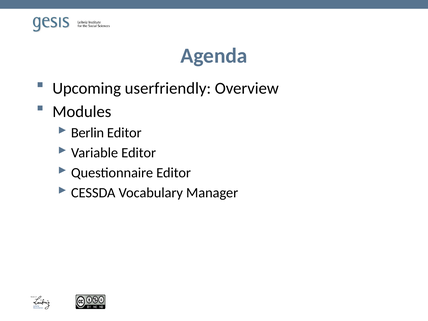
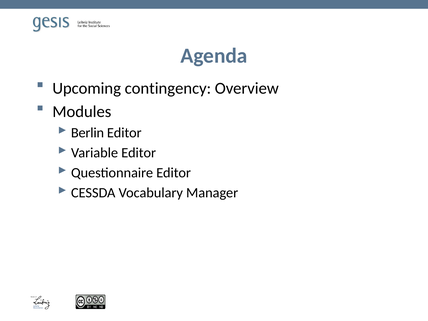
userfriendly: userfriendly -> contingency (168, 88)
